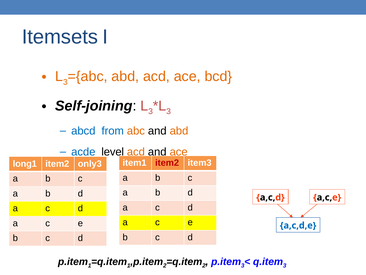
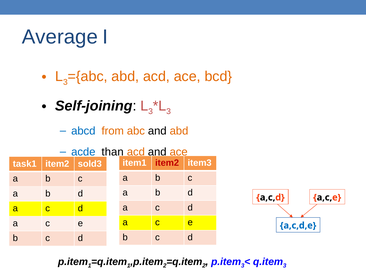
Itemsets: Itemsets -> Average (60, 37)
from colour: blue -> orange (113, 131)
level: level -> than (113, 152)
long1: long1 -> task1 (25, 163)
only3: only3 -> sold3 (90, 163)
